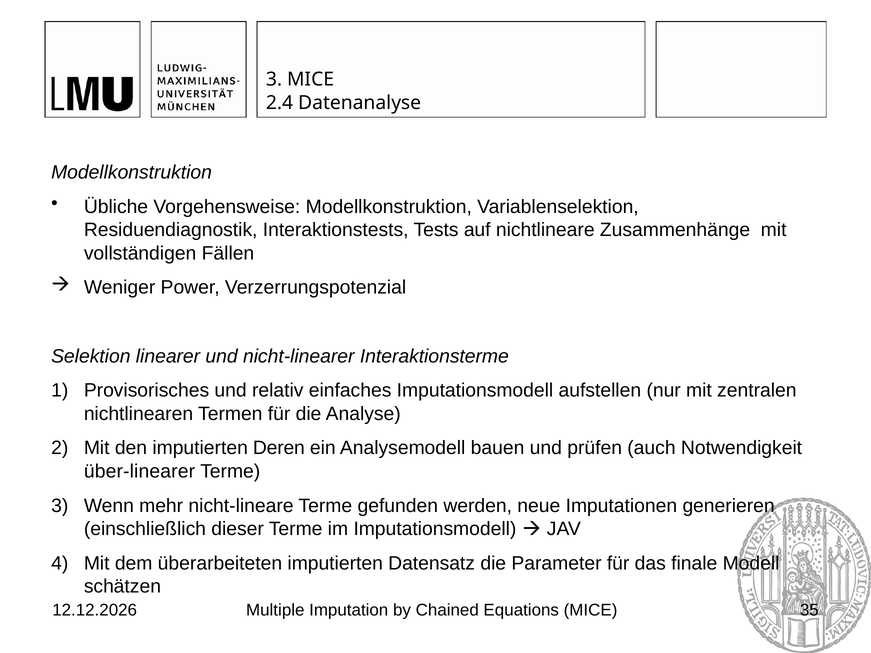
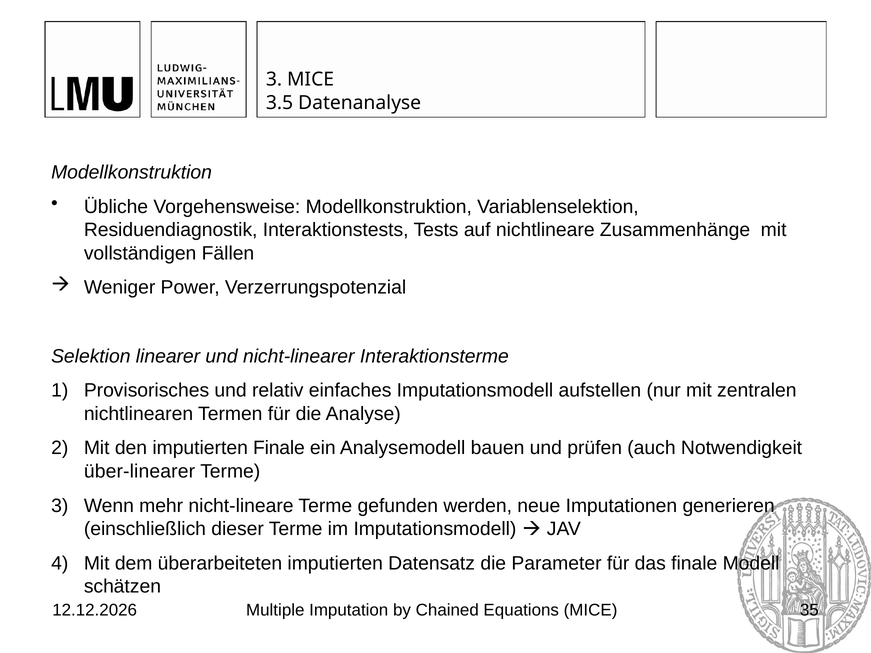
2.4: 2.4 -> 3.5 (280, 103)
imputierten Deren: Deren -> Finale (279, 448)
